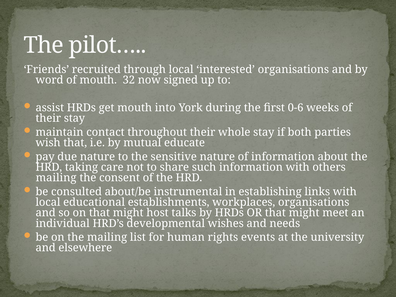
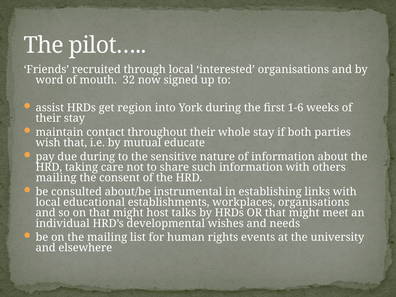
get mouth: mouth -> region (135, 108)
0-6: 0-6 -> 1-6 (296, 108)
due nature: nature -> during (98, 157)
